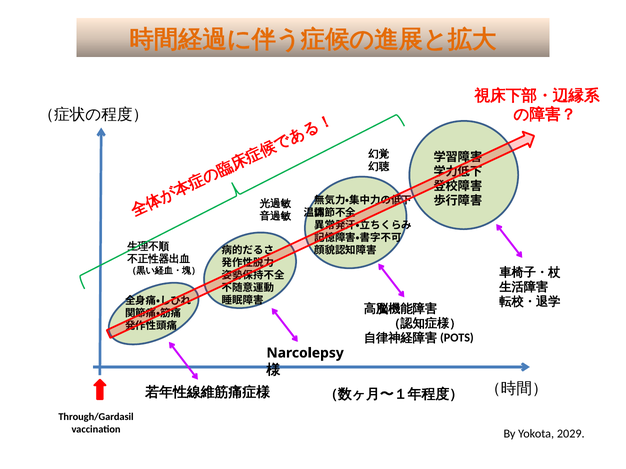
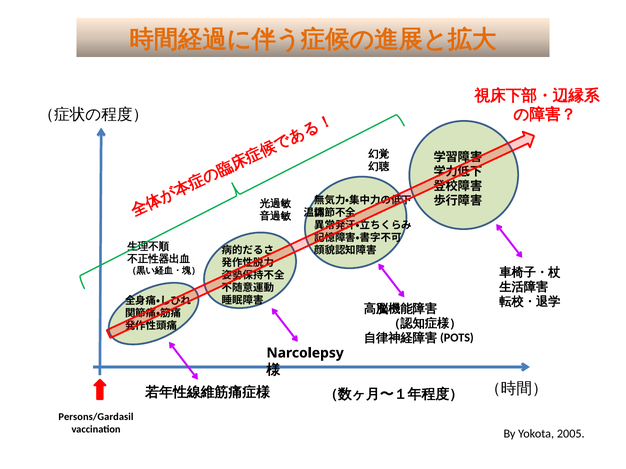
Through/Gardasil: Through/Gardasil -> Persons/Gardasil (96, 417)
2029: 2029 -> 2005 (571, 434)
